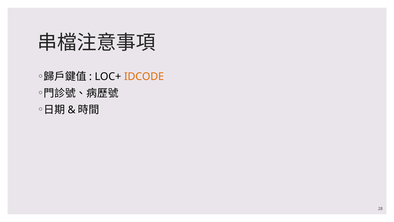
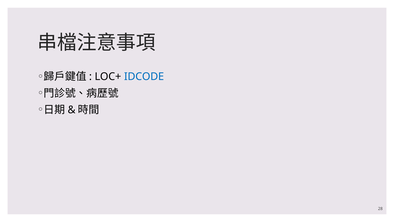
IDCODE colour: orange -> blue (144, 77)
